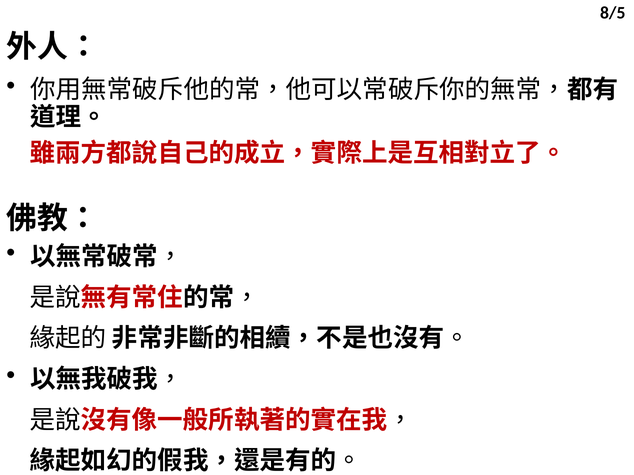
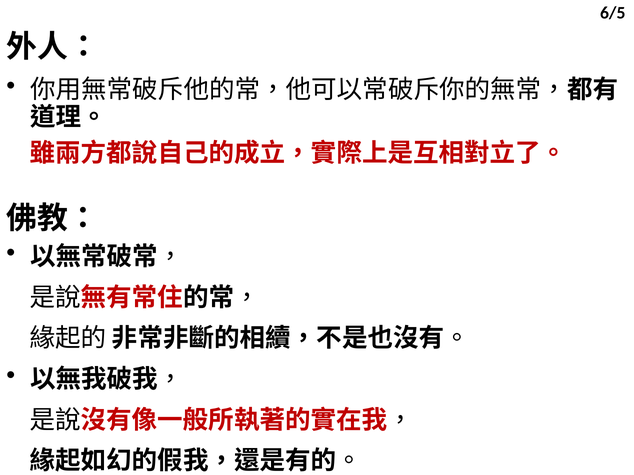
8/5: 8/5 -> 6/5 (613, 13)
